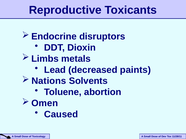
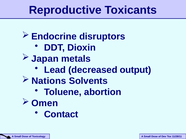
Limbs: Limbs -> Japan (45, 59)
paints: paints -> output (136, 70)
Caused: Caused -> Contact (61, 115)
